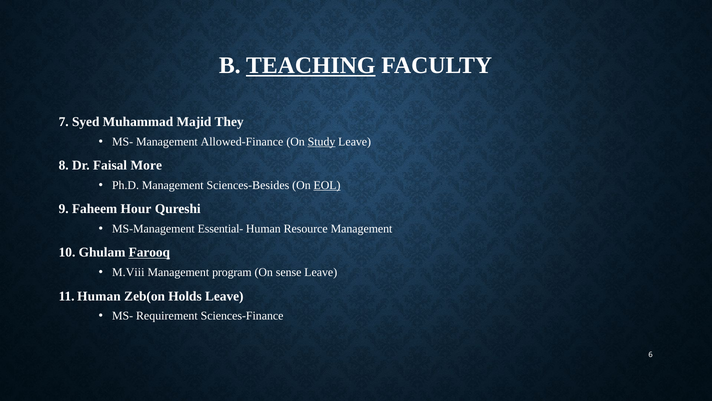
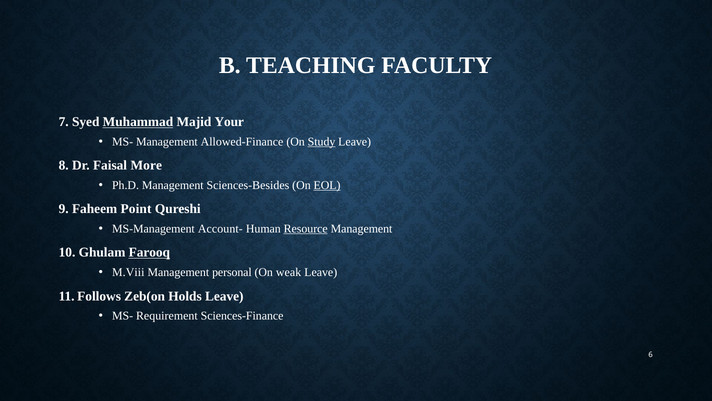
TEACHING underline: present -> none (311, 66)
Muhammad underline: none -> present (138, 122)
They: They -> Your (229, 122)
Hour: Hour -> Point (136, 209)
Essential-: Essential- -> Account- (220, 229)
Resource underline: none -> present (306, 229)
program: program -> personal (232, 272)
sense: sense -> weak (289, 272)
11 Human: Human -> Follows (99, 296)
